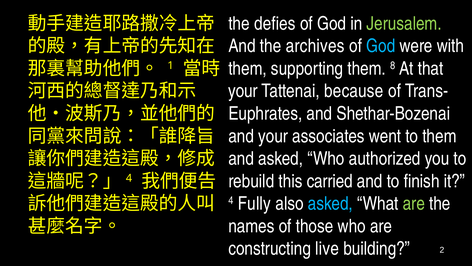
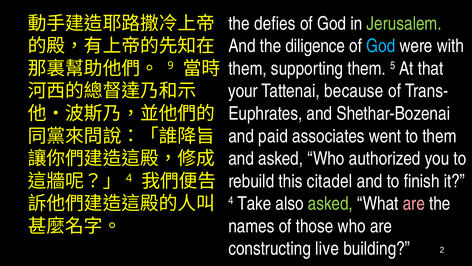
archives: archives -> diligence (315, 46)
8: 8 -> 5 (393, 65)
1: 1 -> 9 (171, 65)
and your: your -> paid (273, 136)
carried: carried -> citadel (330, 181)
Fully: Fully -> Take (254, 203)
asked colour: light blue -> light green (330, 203)
are colour: light green -> pink (414, 203)
